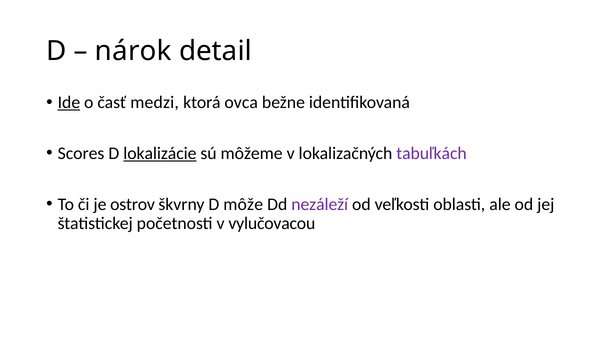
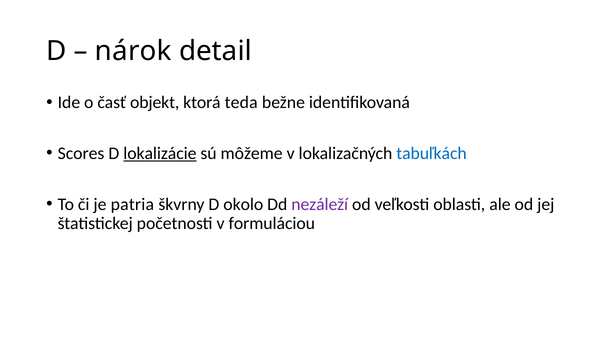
Ide underline: present -> none (69, 103)
medzi: medzi -> objekt (155, 103)
ovca: ovca -> teda (241, 103)
tabuľkách colour: purple -> blue (432, 154)
ostrov: ostrov -> patria (132, 204)
môže: môže -> okolo (243, 204)
vylučovacou: vylučovacou -> formuláciou (272, 224)
